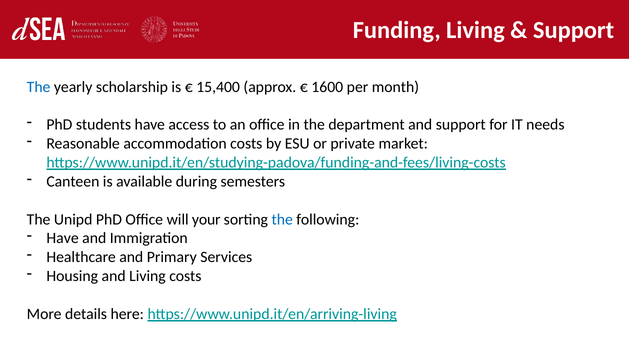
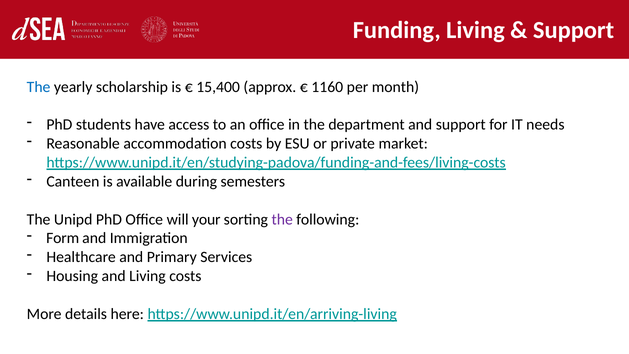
1600: 1600 -> 1160 (327, 87)
the colour: blue -> purple (282, 219)
Have: Have -> Form (63, 238)
